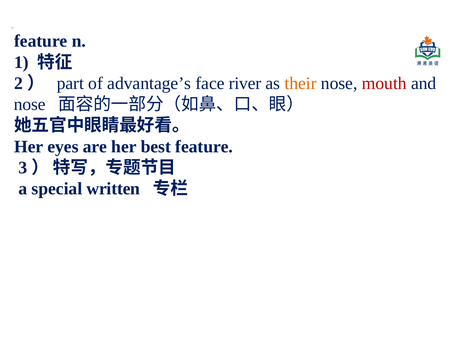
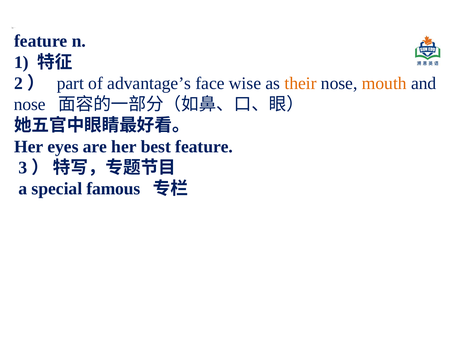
river: river -> wise (245, 83)
mouth colour: red -> orange (384, 83)
written: written -> famous (113, 189)
